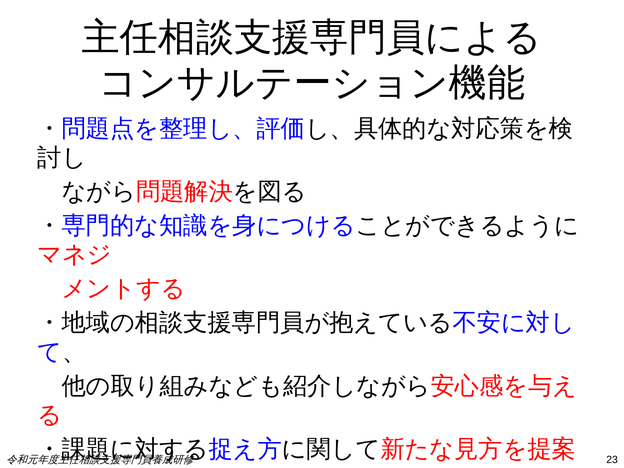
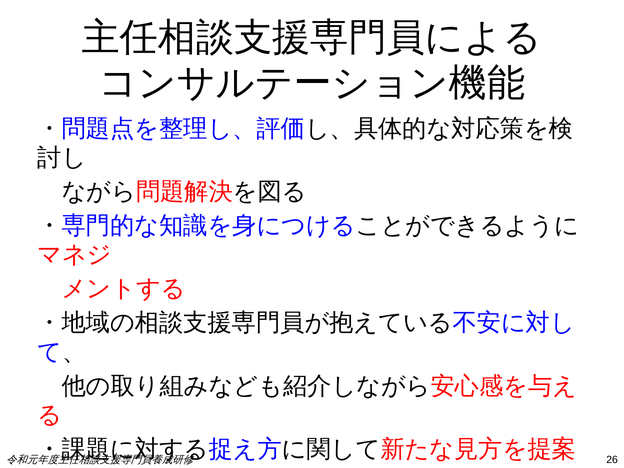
23: 23 -> 26 (612, 460)
